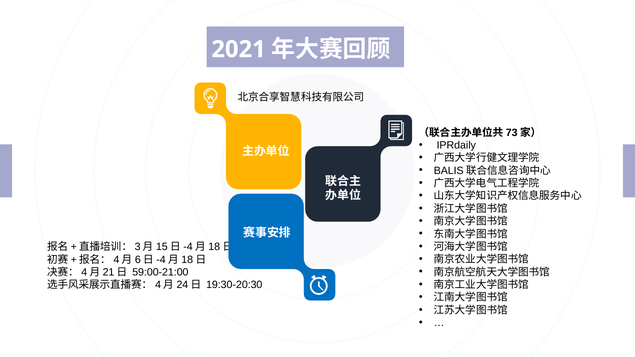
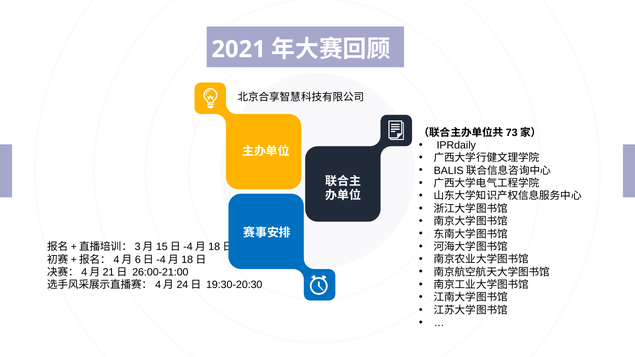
59:00-21:00: 59:00-21:00 -> 26:00-21:00 (160, 272)
